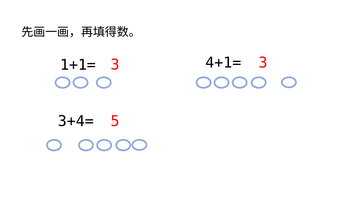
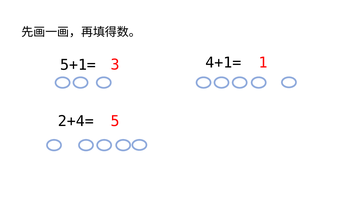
3 3: 3 -> 1 (263, 63)
1+1=: 1+1= -> 5+1= (78, 65)
3+4=: 3+4= -> 2+4= (76, 121)
